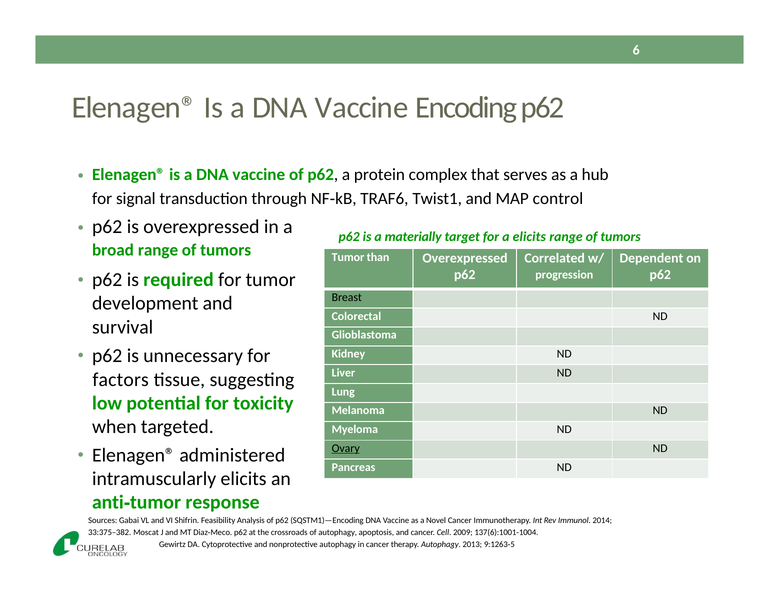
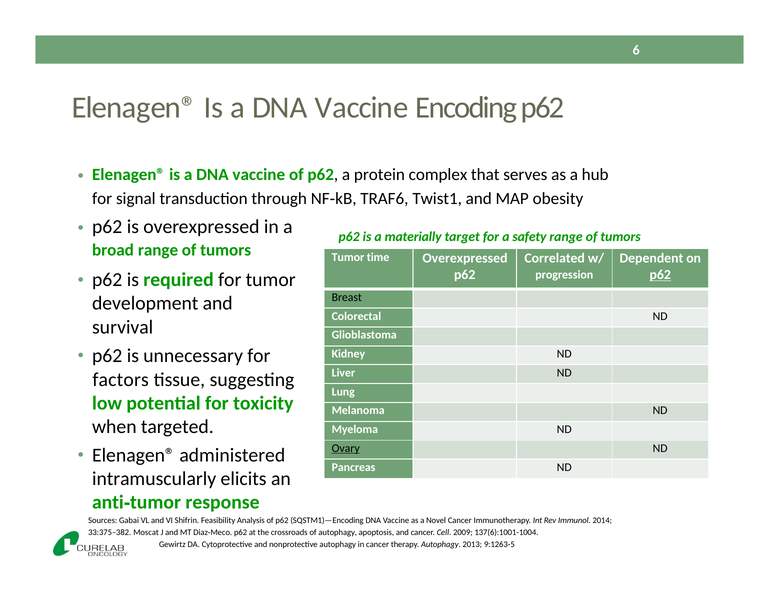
control: control -> obesity (558, 198)
a elicits: elicits -> safety (529, 237)
than: than -> time (378, 257)
p62 underline: none -> present (660, 275)
